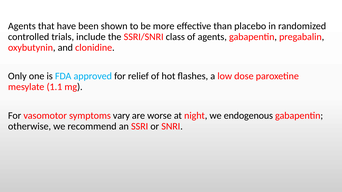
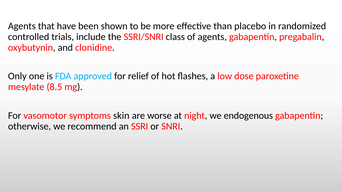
1.1: 1.1 -> 8.5 (54, 87)
vary: vary -> skin (121, 116)
